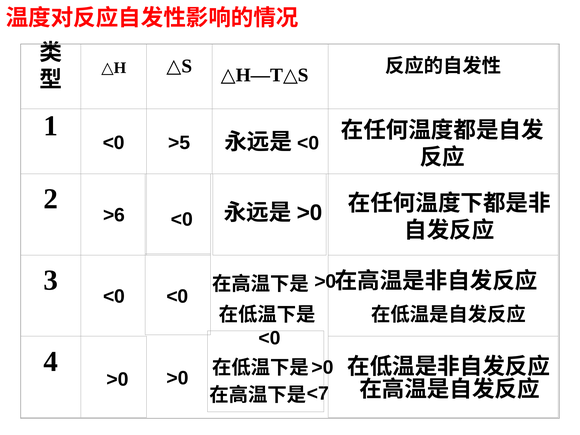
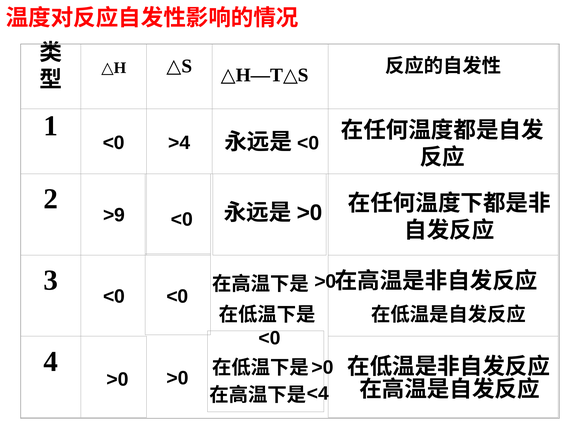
>5: >5 -> >4 (179, 143)
>6: >6 -> >9 (114, 215)
<7: <7 -> <4 (318, 393)
